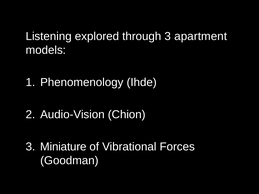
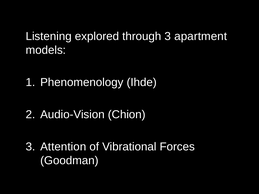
Miniature: Miniature -> Attention (63, 147)
